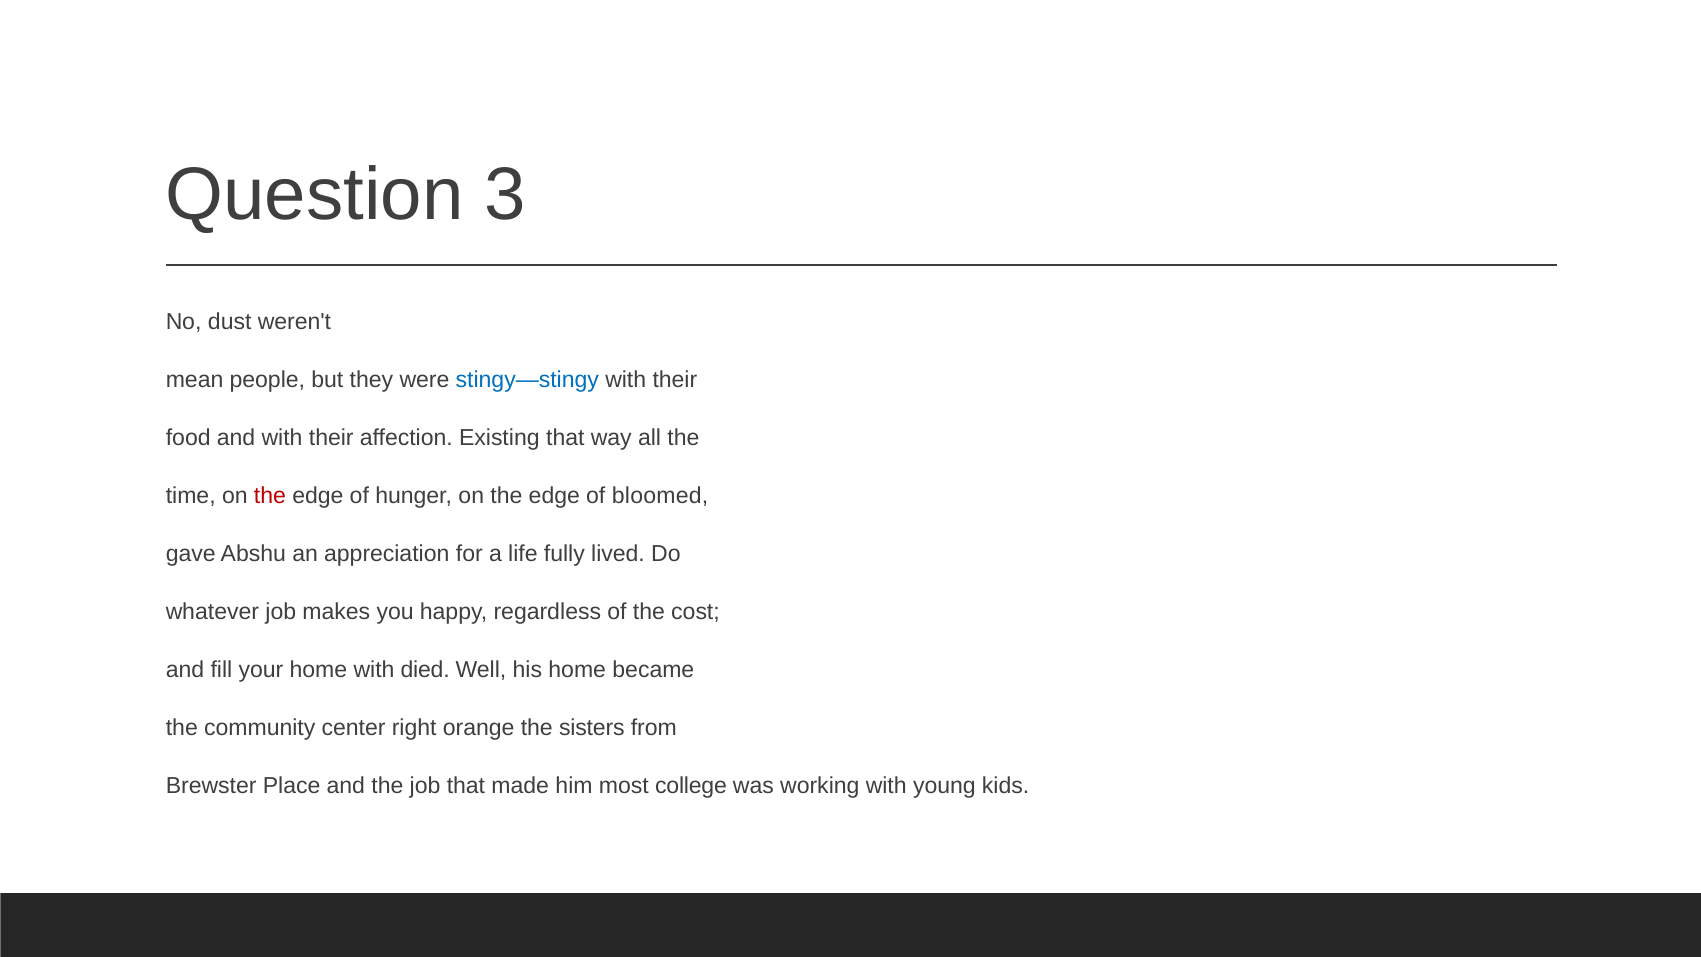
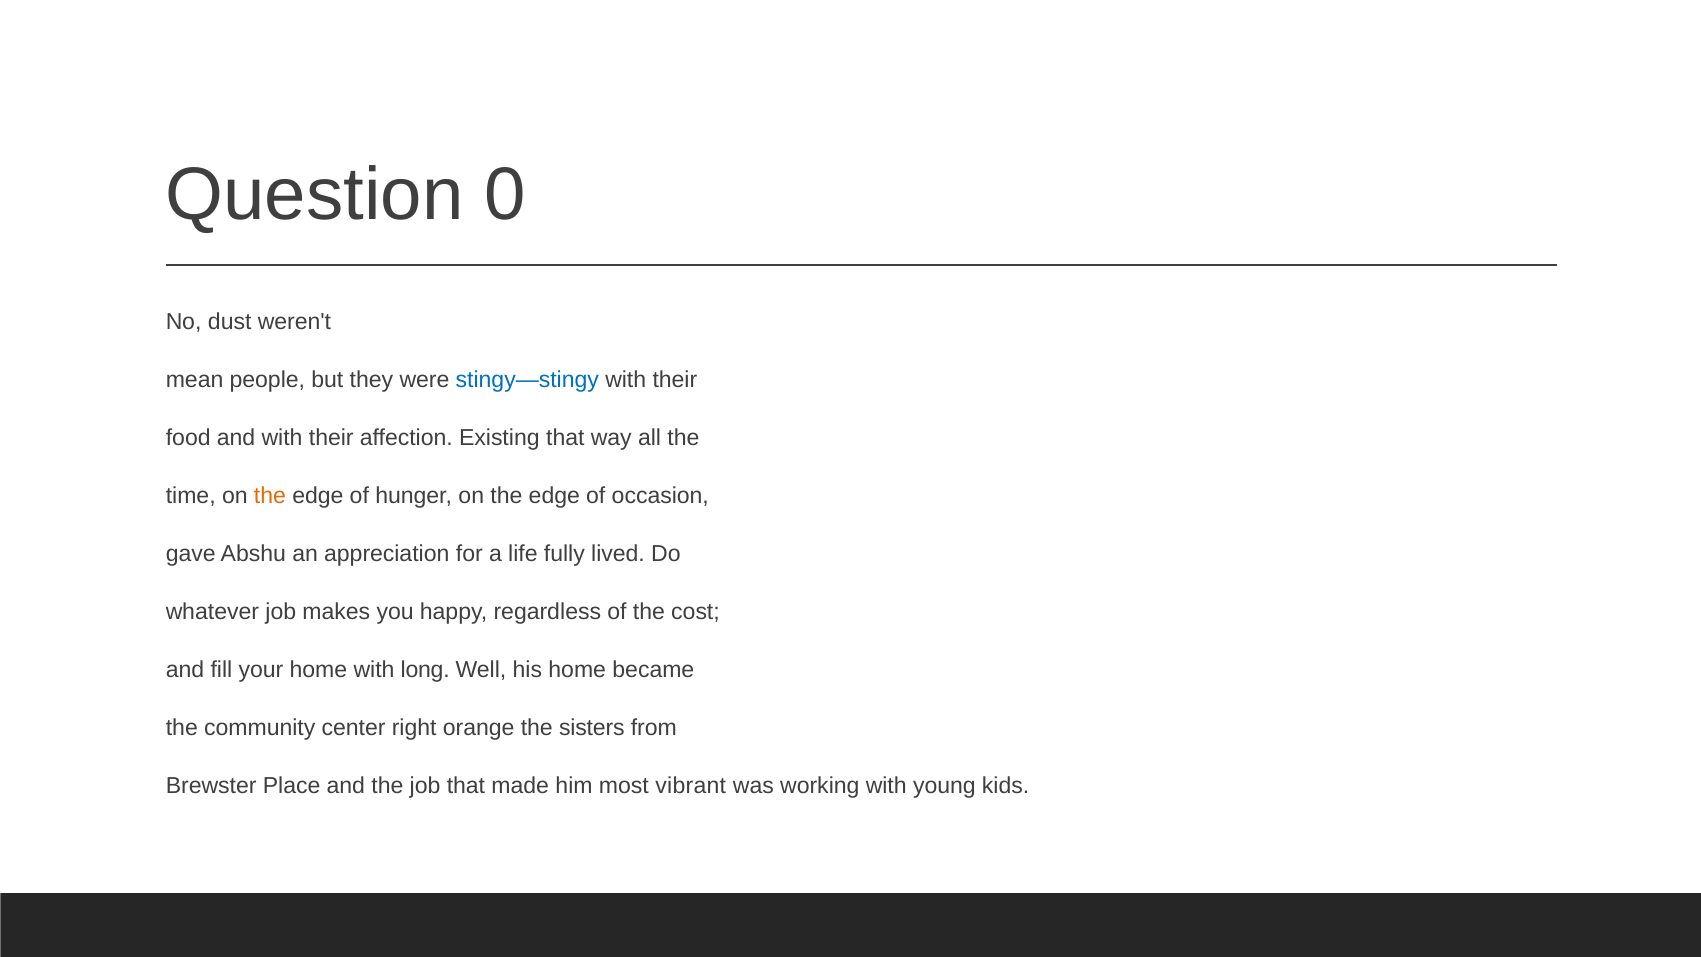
3: 3 -> 0 (505, 195)
the colour: red -> orange (270, 496)
bloomed: bloomed -> occasion (660, 496)
died: died -> long (425, 670)
college: college -> vibrant (691, 786)
